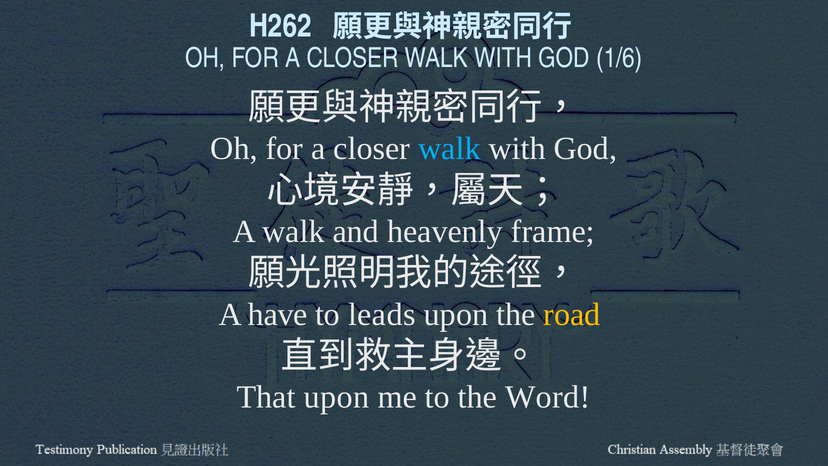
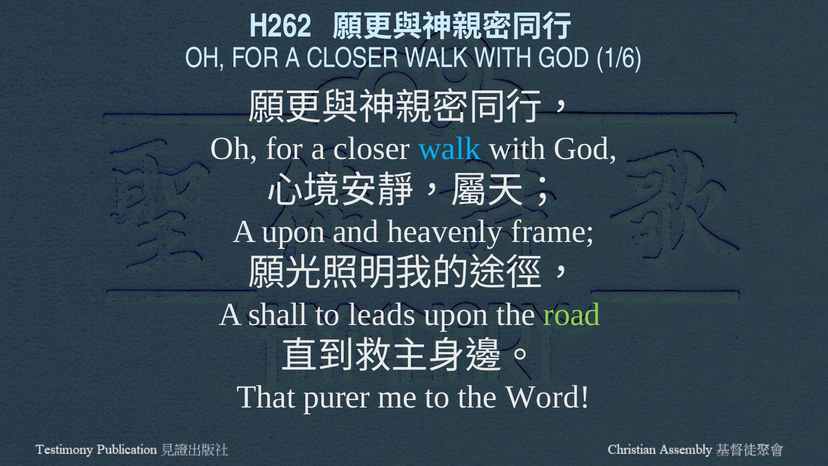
A walk: walk -> upon (294, 231)
have: have -> shall (278, 314)
road colour: yellow -> light green (572, 314)
That upon: upon -> purer (337, 397)
